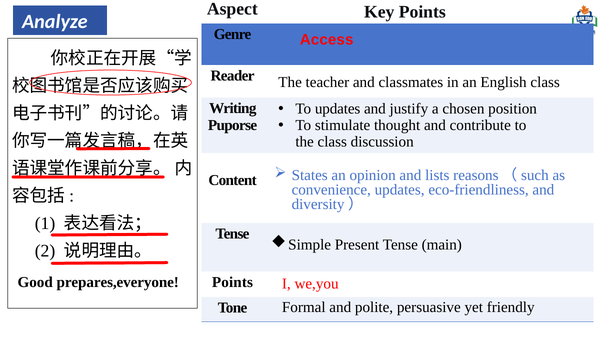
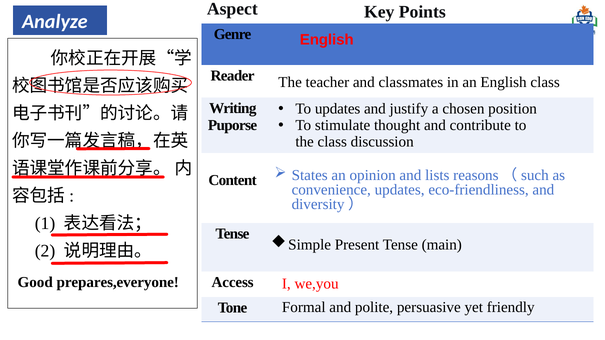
Access: Access -> English (327, 40)
Points: Points -> Access (233, 282)
